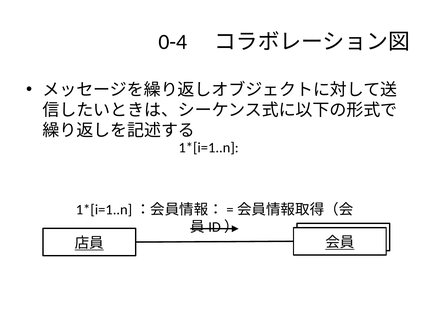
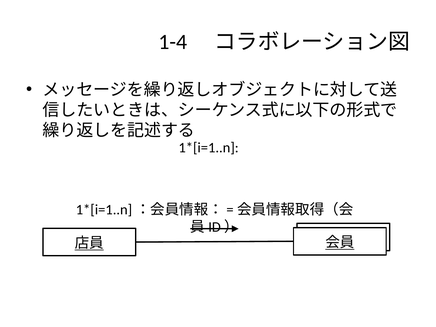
0-4: 0-4 -> 1-4 (173, 42)
